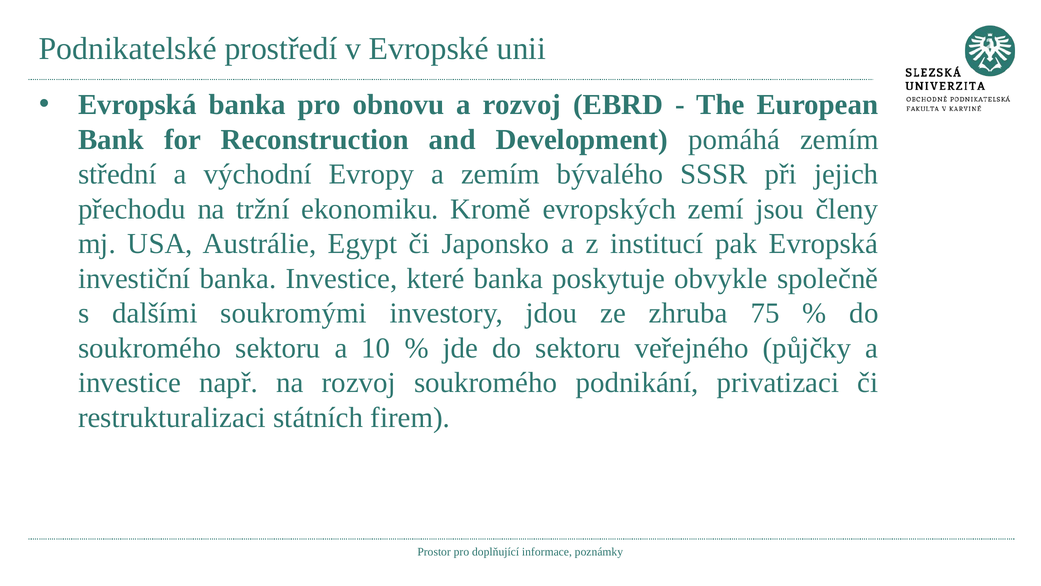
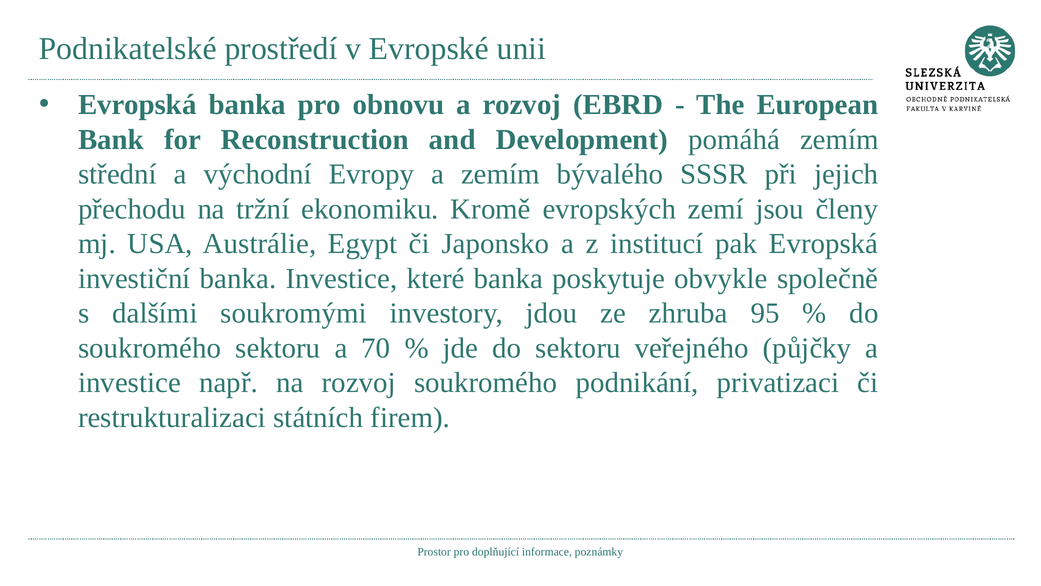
75: 75 -> 95 (765, 313)
10: 10 -> 70 (376, 348)
